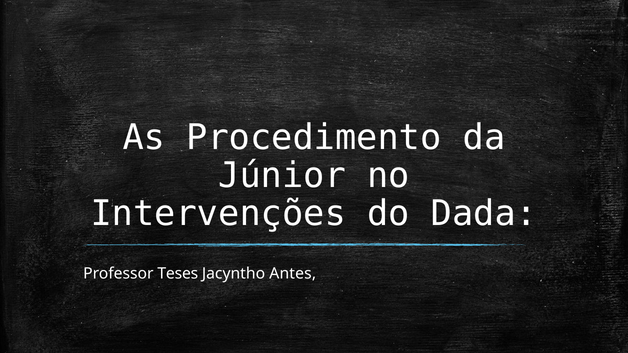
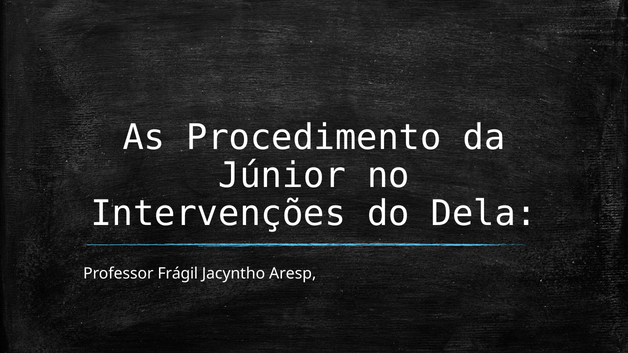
Dada: Dada -> Dela (484, 214)
Teses: Teses -> Frágil (178, 274)
Antes: Antes -> Aresp (293, 274)
